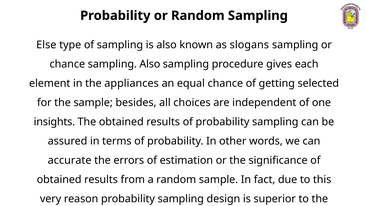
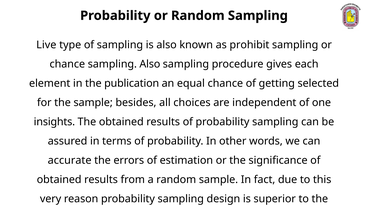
Else: Else -> Live (46, 45)
slogans: slogans -> prohibit (249, 45)
appliances: appliances -> publication (132, 83)
